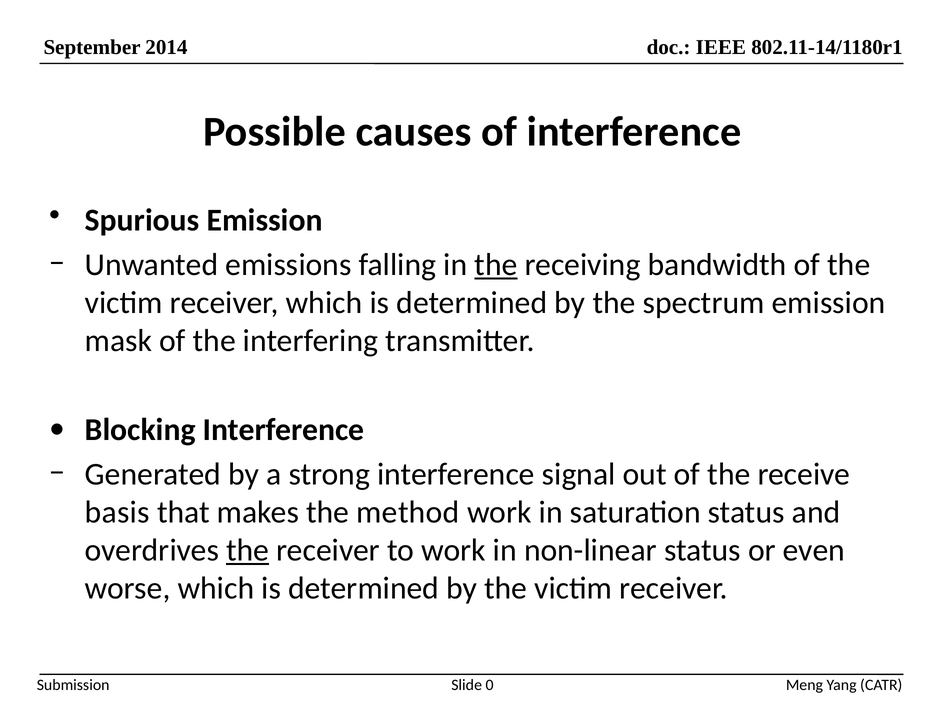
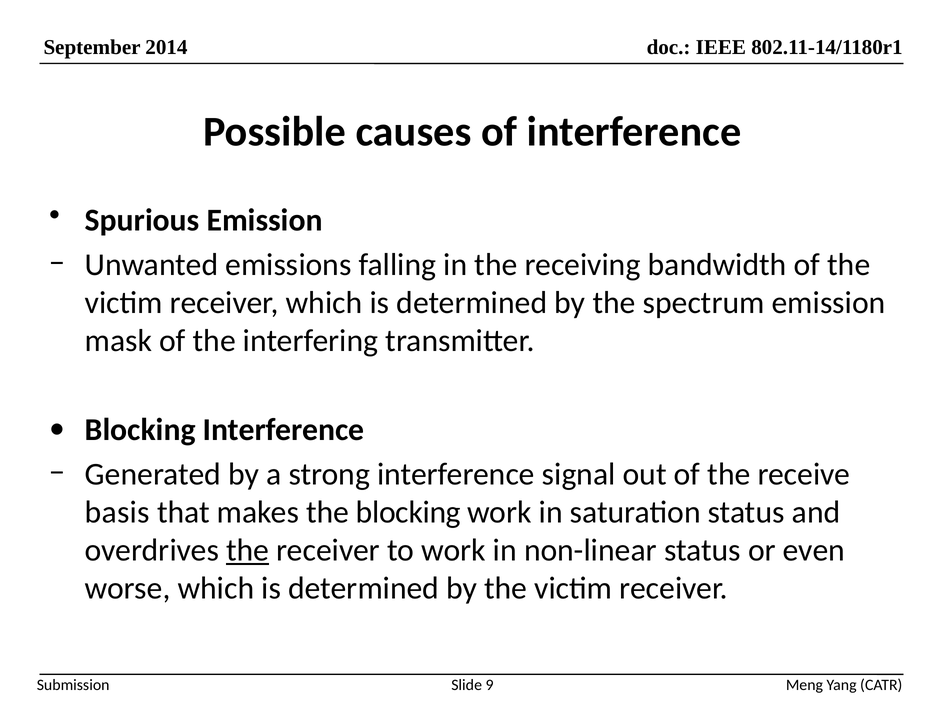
the underline: present -> none (496, 265)
the method: method -> blocking (408, 512)
0: 0 -> 9 (490, 684)
